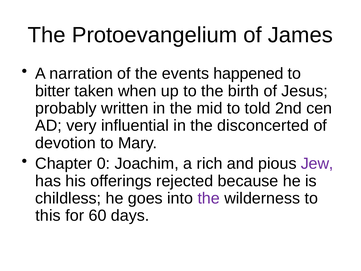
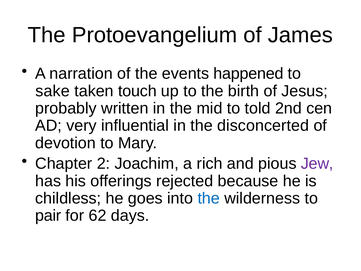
bitter: bitter -> sake (53, 91)
when: when -> touch (137, 91)
0: 0 -> 2 (103, 163)
the colour: purple -> blue (209, 198)
this: this -> pair (48, 215)
60: 60 -> 62 (98, 215)
